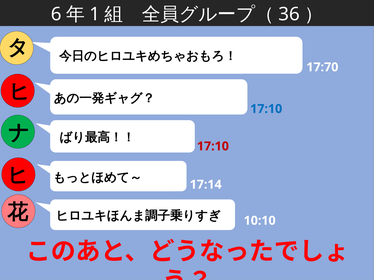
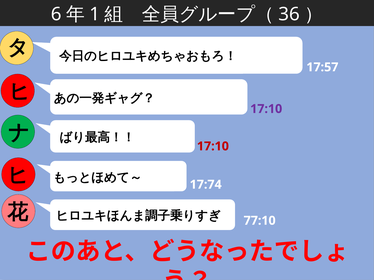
17:70: 17:70 -> 17:57 (322, 67)
17:10 colour: blue -> purple (266, 109)
17:14: 17:14 -> 17:74 (206, 185)
10:10: 10:10 -> 77:10 (260, 221)
